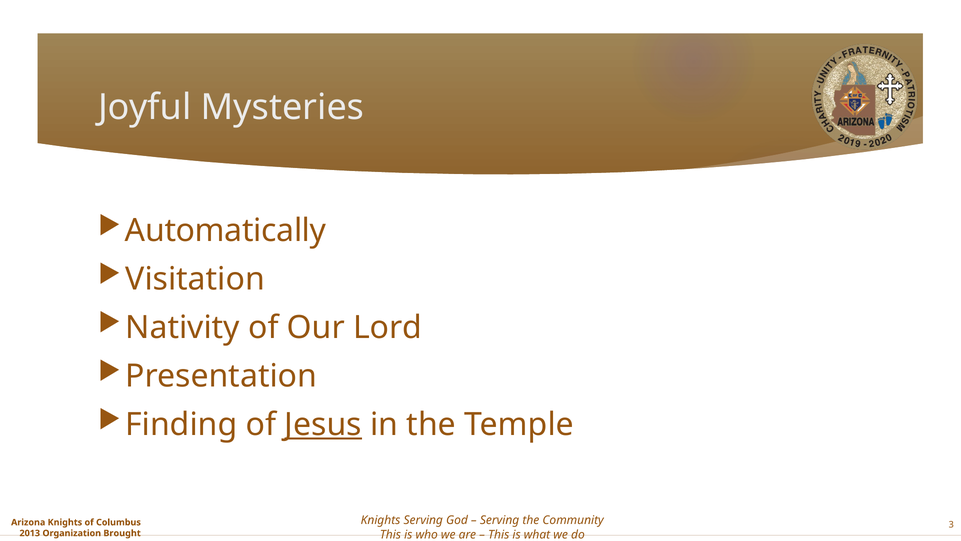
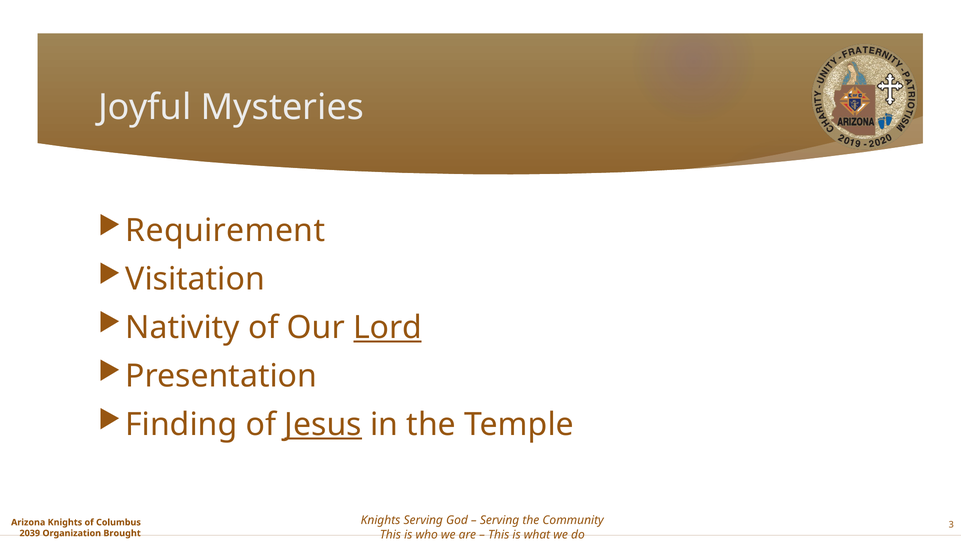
Automatically: Automatically -> Requirement (225, 230)
Lord underline: none -> present (388, 327)
2013: 2013 -> 2039 (30, 533)
